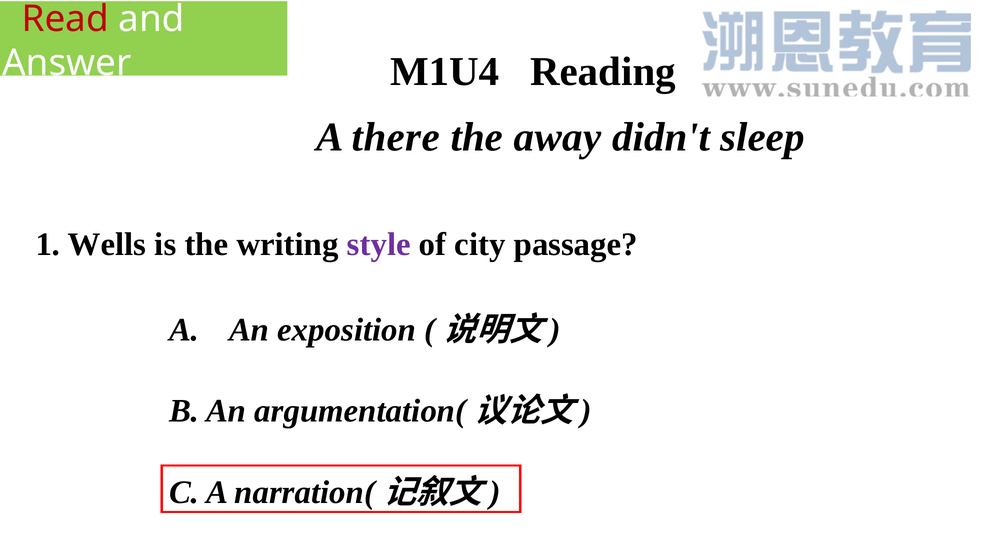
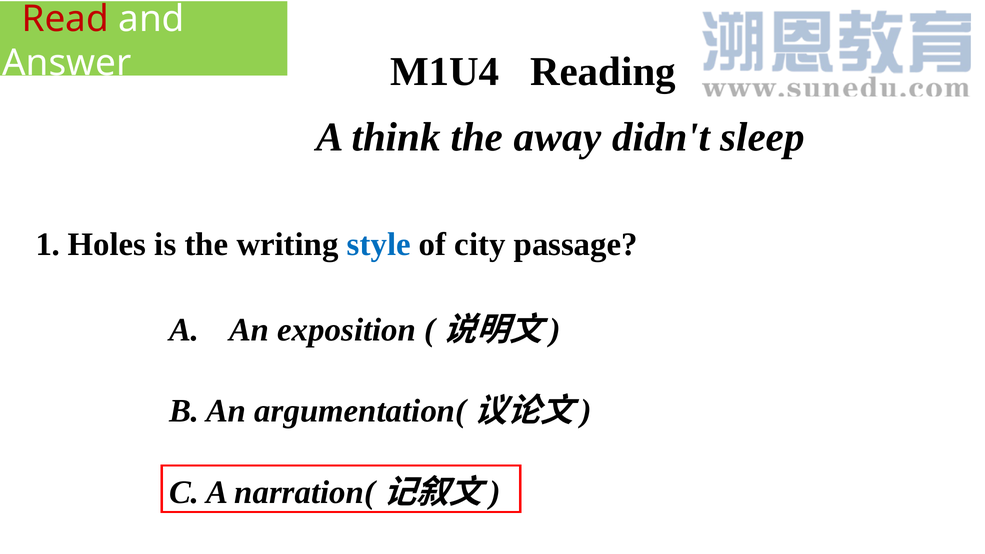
there: there -> think (396, 137)
Wells: Wells -> Holes (107, 244)
style colour: purple -> blue (379, 244)
